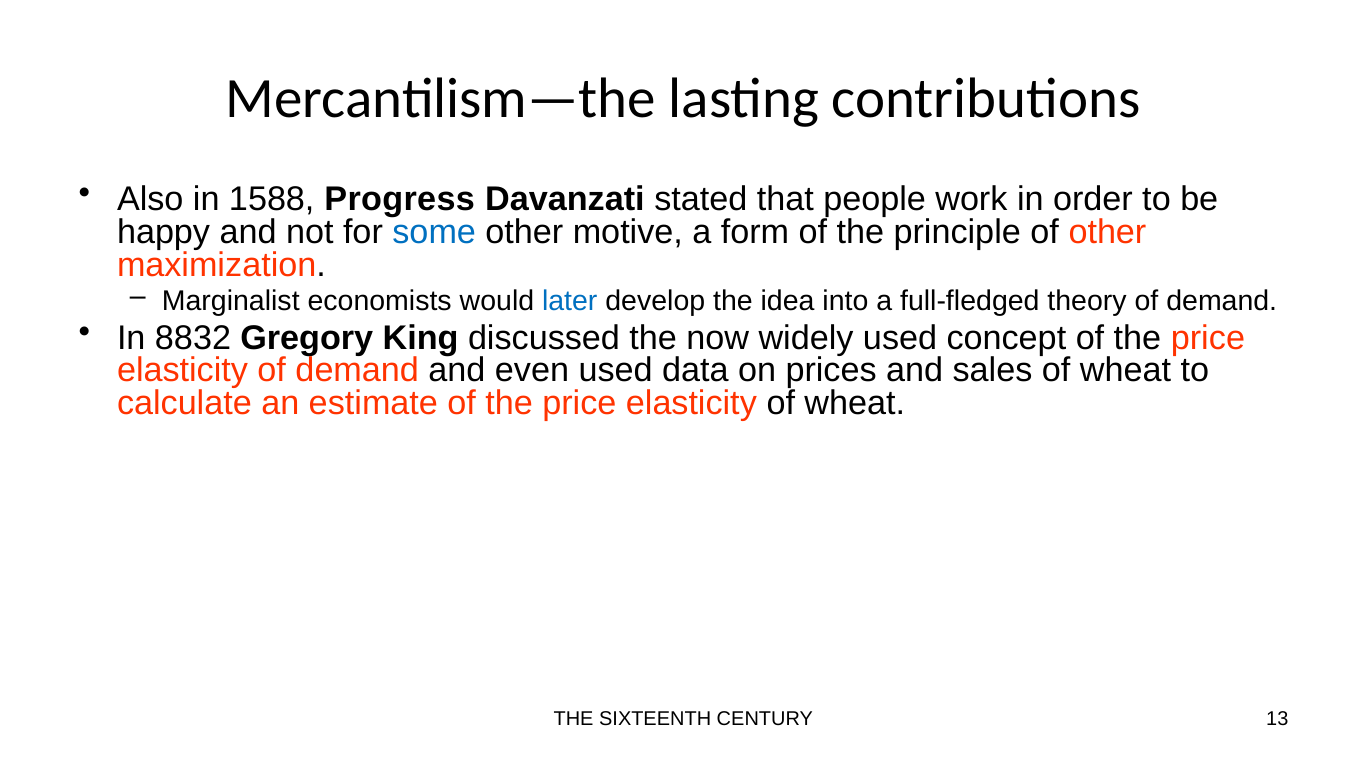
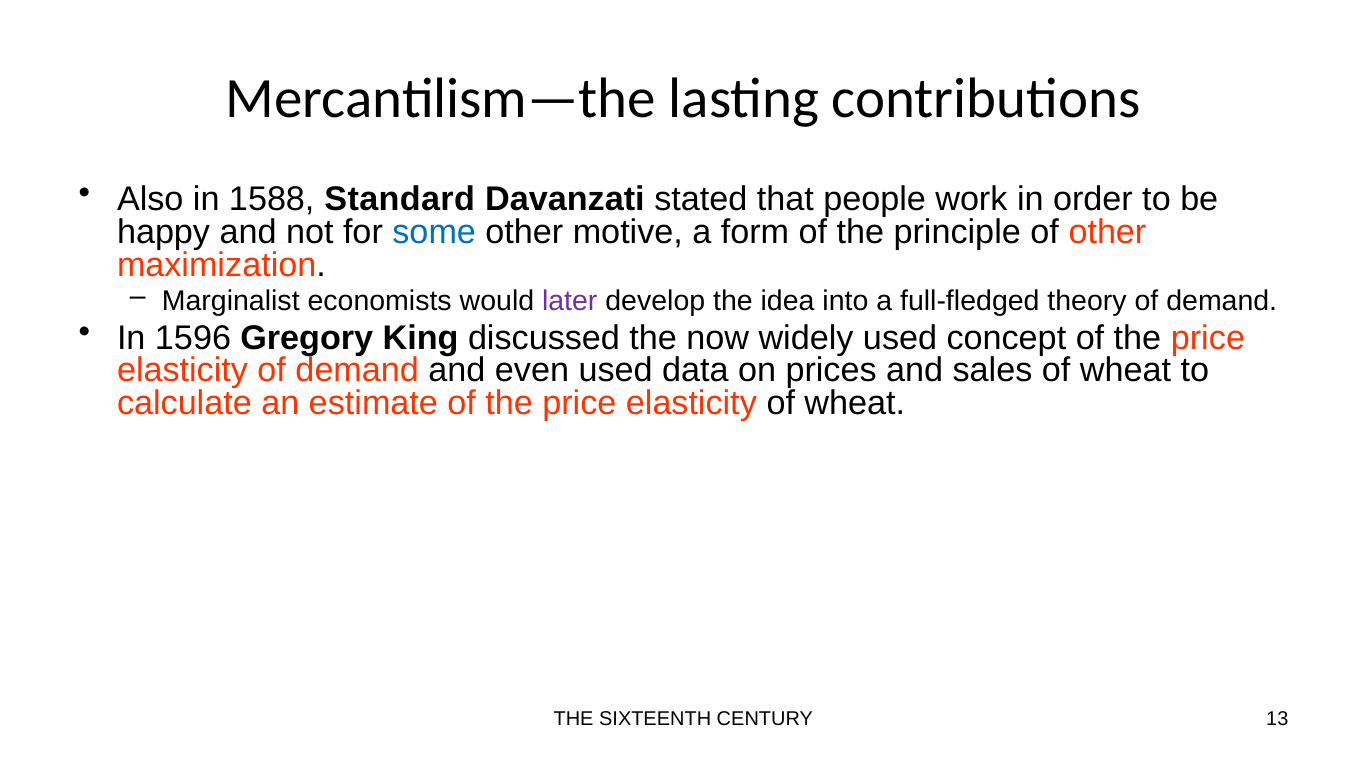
Progress: Progress -> Standard (400, 199)
later colour: blue -> purple (570, 301)
8832: 8832 -> 1596 (193, 338)
